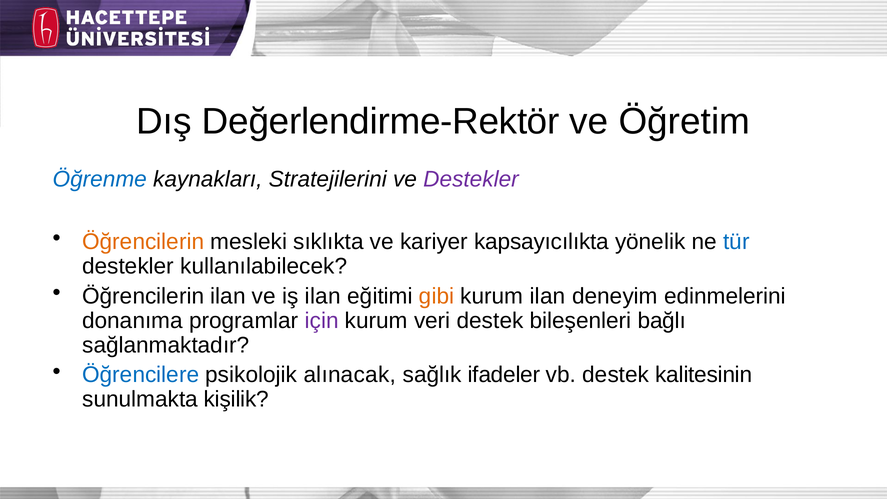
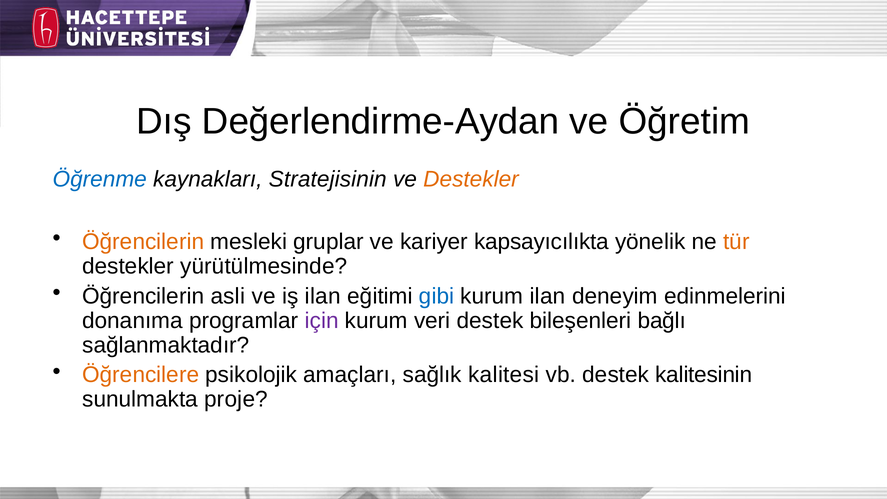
Değerlendirme-Rektör: Değerlendirme-Rektör -> Değerlendirme-Aydan (381, 121)
Stratejilerini: Stratejilerini -> Stratejisinin (328, 179)
Destekler colour: purple -> orange (471, 179)
sıklıkta: sıklıkta -> gruplar (329, 242)
tür colour: blue -> orange (736, 242)
kullanılabilecek: kullanılabilecek -> yürütülmesinde (264, 266)
Öğrencilerin ilan: ilan -> asli (228, 296)
gibi colour: orange -> blue (437, 296)
Öğrencilere colour: blue -> orange (141, 375)
alınacak: alınacak -> amaçları (350, 375)
ifadeler: ifadeler -> kalitesi (504, 375)
kişilik: kişilik -> proje (236, 399)
